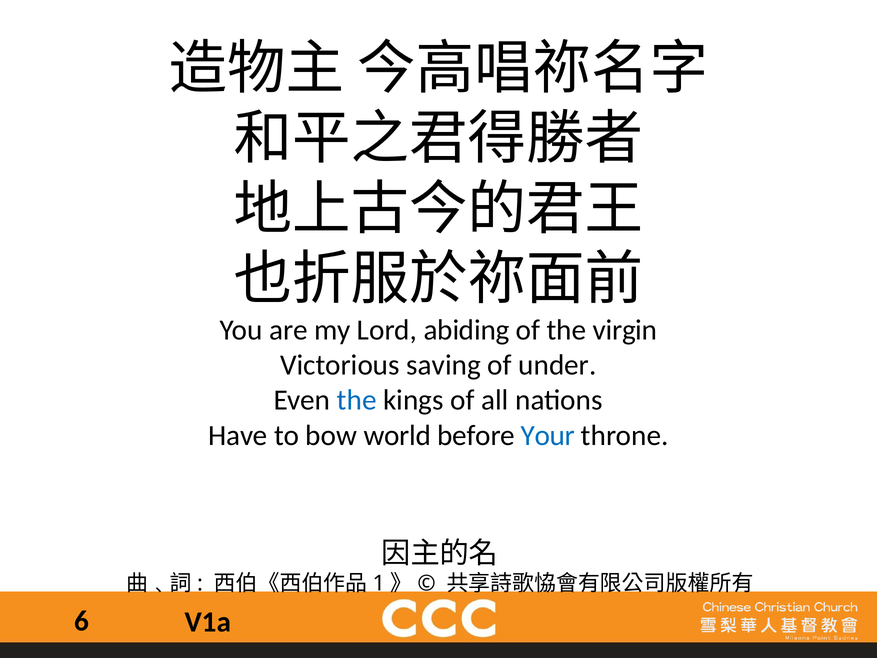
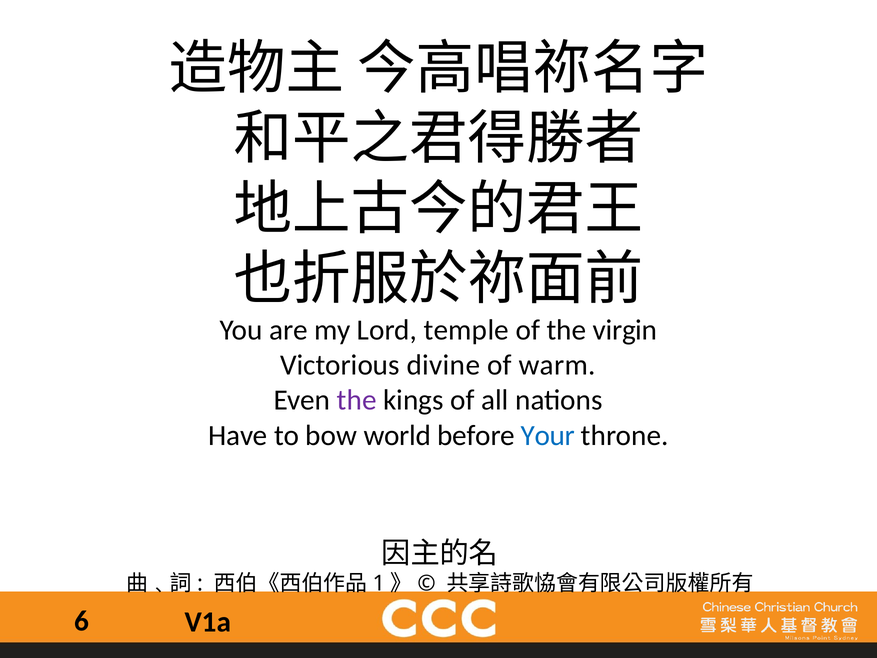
abiding: abiding -> temple (466, 330)
saving: saving -> divine (443, 365)
under: under -> warm (557, 365)
the colour: blue -> purple (357, 400)
